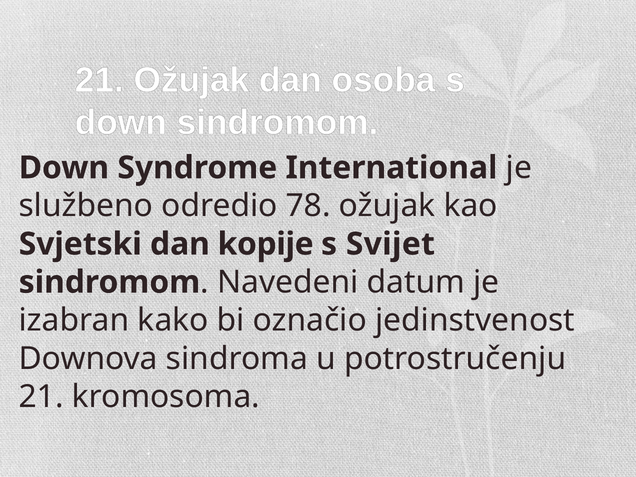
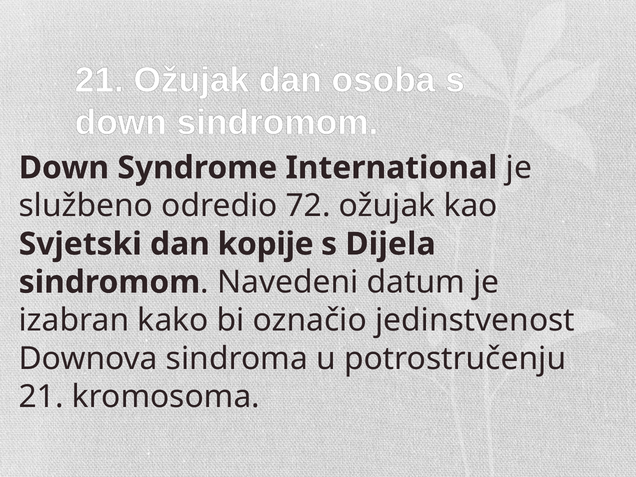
78: 78 -> 72 (308, 206)
Svijet: Svijet -> Dijela (390, 244)
